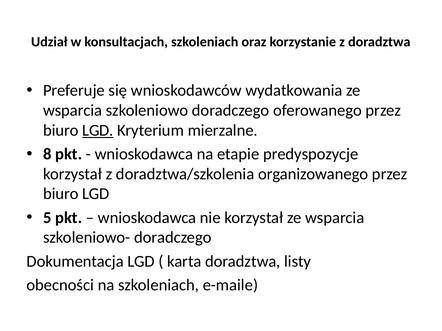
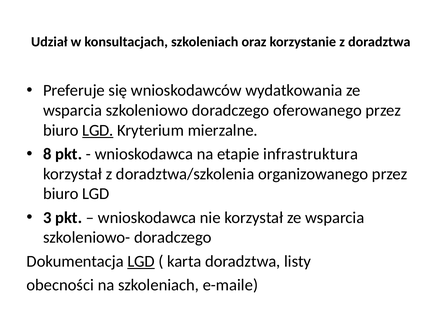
predyspozycje: predyspozycje -> infrastruktura (311, 154)
5: 5 -> 3 (47, 218)
LGD underline: none -> present (141, 262)
